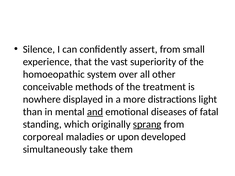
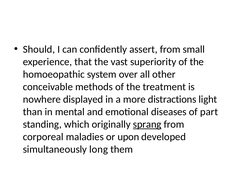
Silence: Silence -> Should (39, 49)
and underline: present -> none (95, 112)
fatal: fatal -> part (209, 112)
take: take -> long (99, 150)
